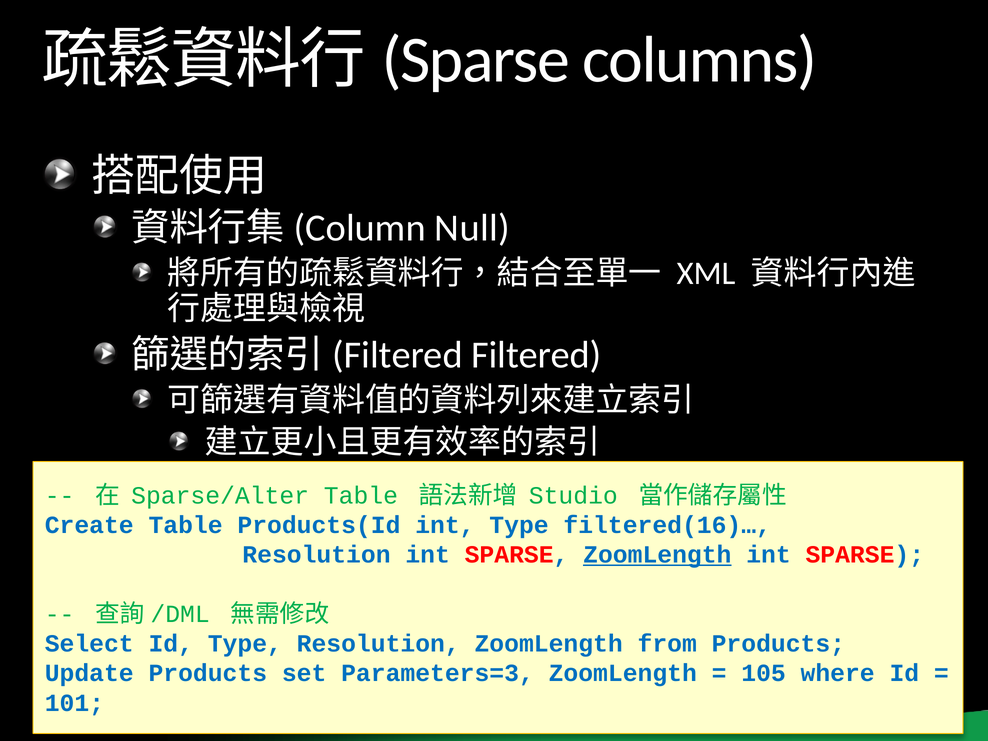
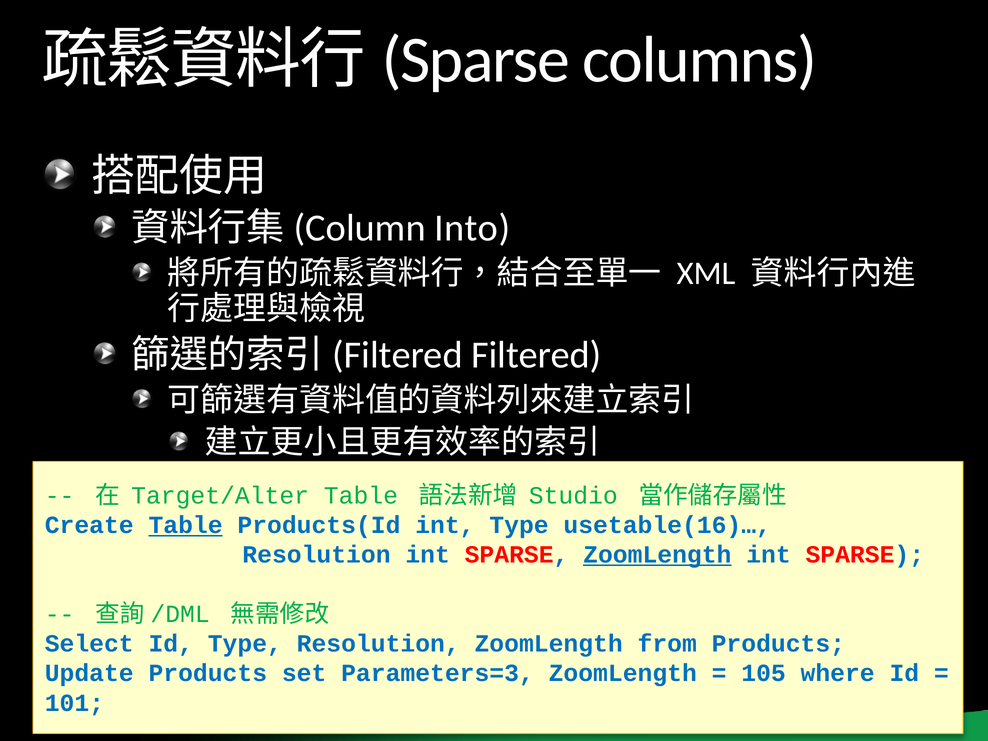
Null: Null -> Into (472, 228)
Sparse/Alter: Sparse/Alter -> Target/Alter (220, 495)
Table underline: none -> present (186, 525)
filtered(16)…: filtered(16)… -> usetable(16)… (667, 525)
